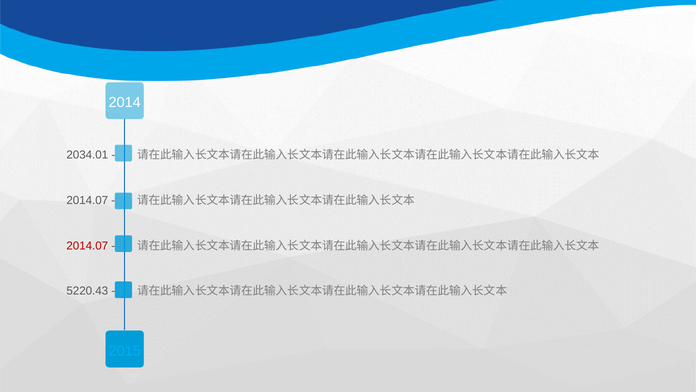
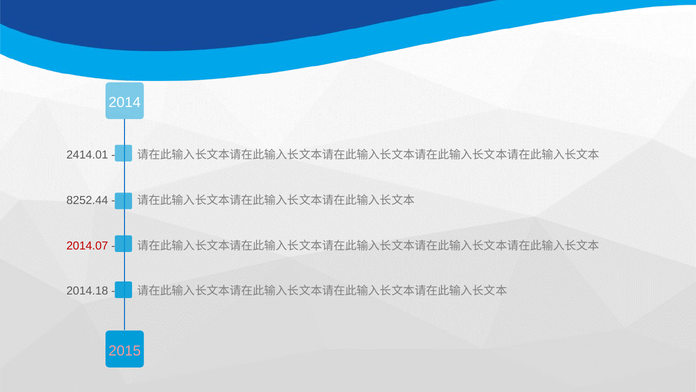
2034.01: 2034.01 -> 2414.01 (87, 155)
2014.07: 2014.07 -> 8252.44 (87, 200)
5220.43: 5220.43 -> 2014.18 (87, 291)
2015 colour: light blue -> pink (125, 350)
